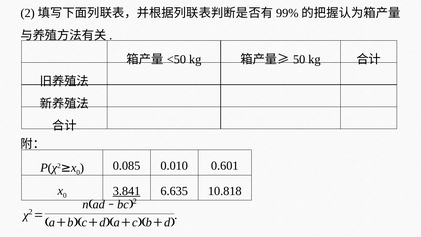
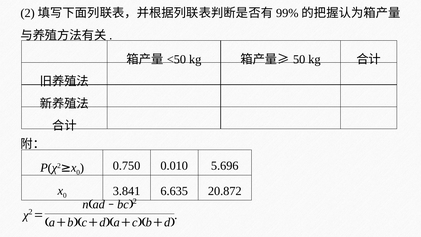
0.085: 0.085 -> 0.750 (127, 166)
0.601: 0.601 -> 5.696 (225, 166)
3.841 underline: present -> none (127, 191)
10.818: 10.818 -> 20.872 (225, 191)
